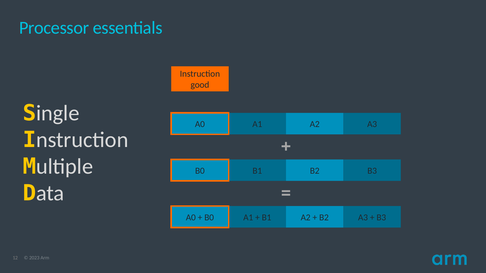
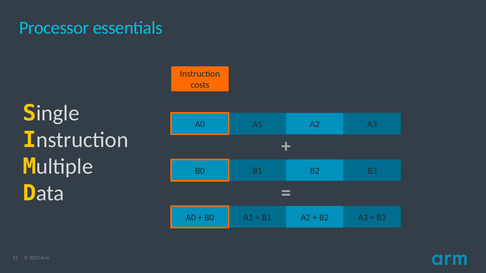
good: good -> costs (200, 85)
